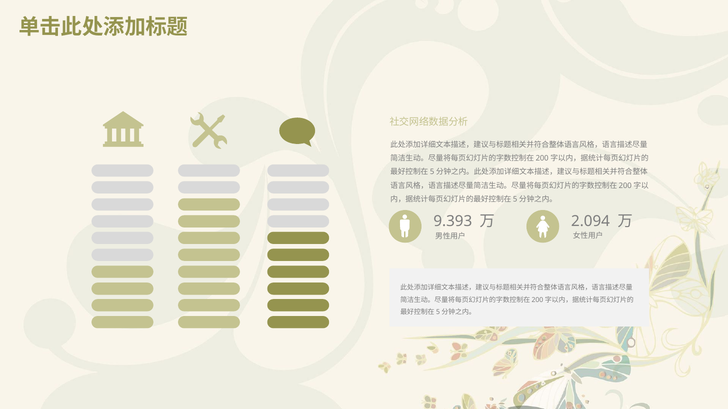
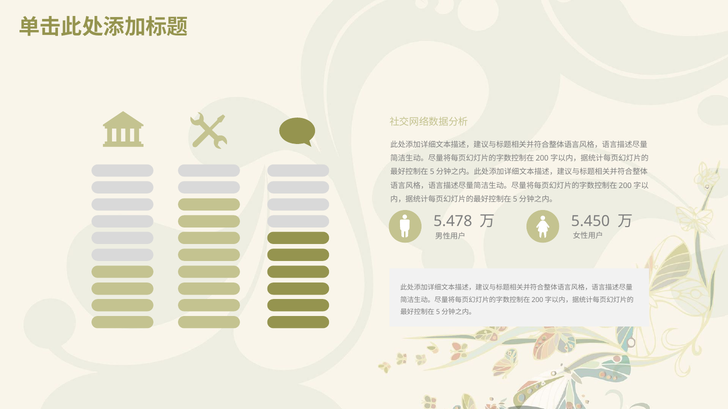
9.393: 9.393 -> 5.478 (453, 222)
2.094: 2.094 -> 5.450 (590, 222)
